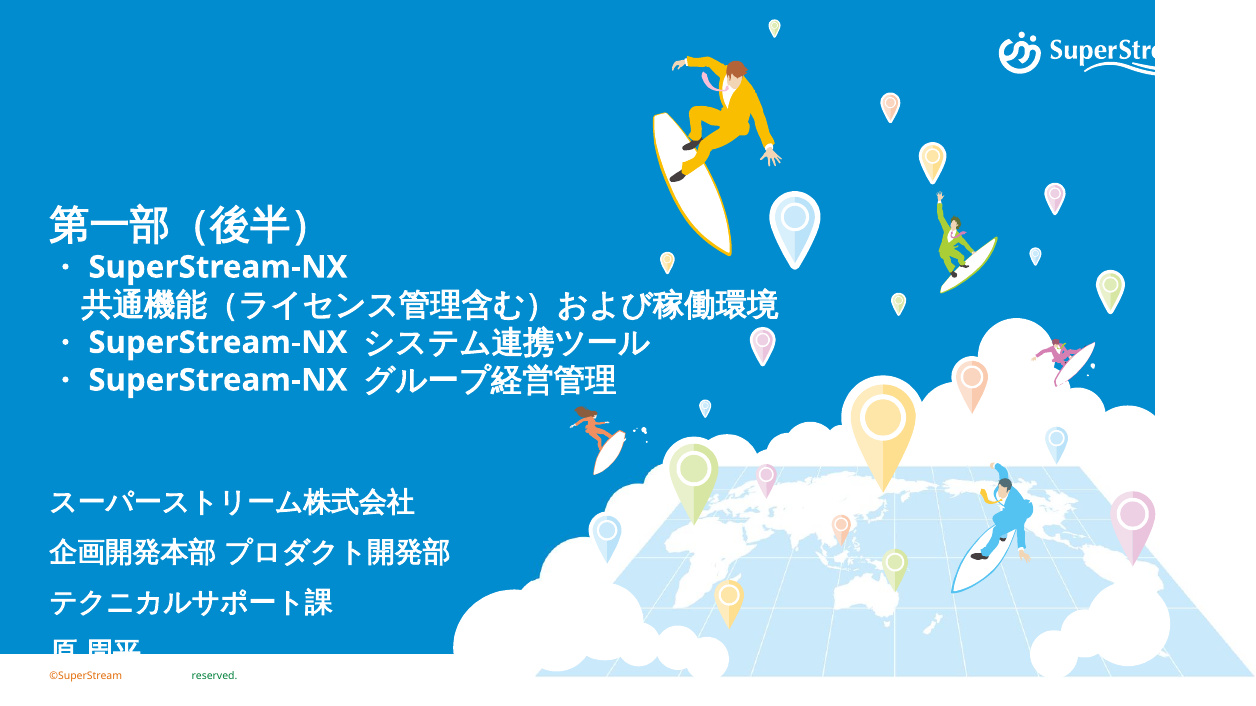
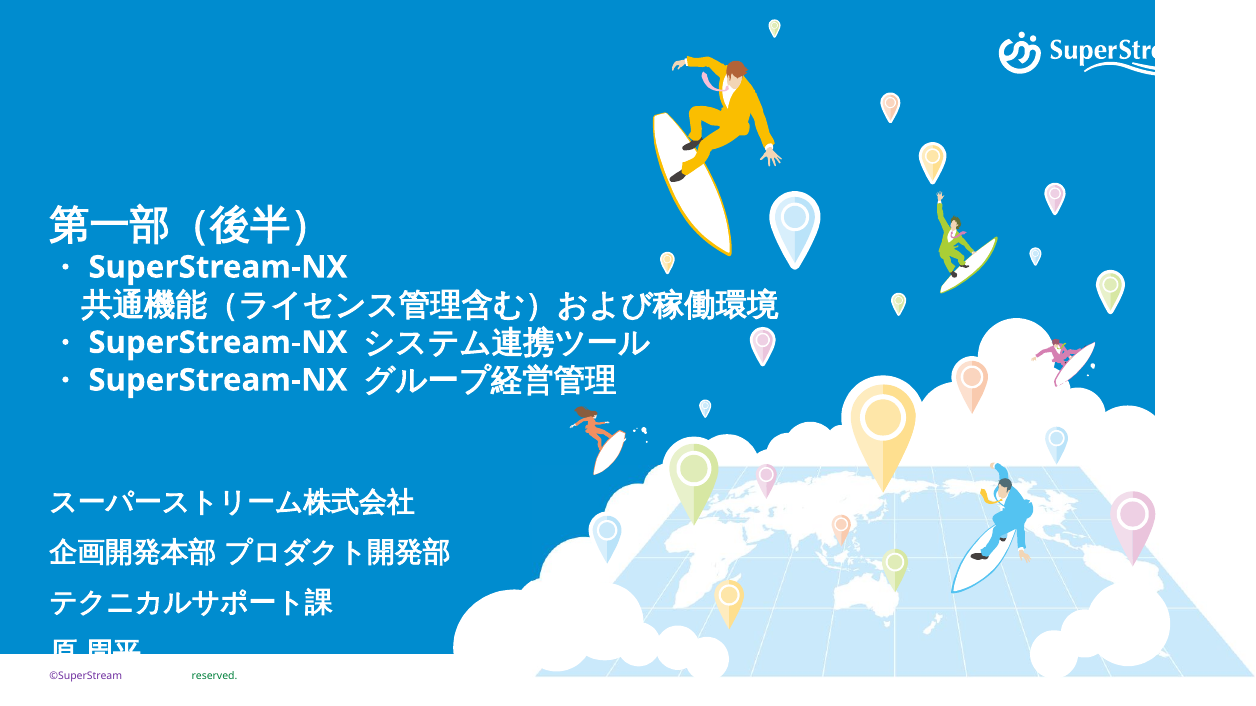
©SuperStream colour: orange -> purple (86, 677)
